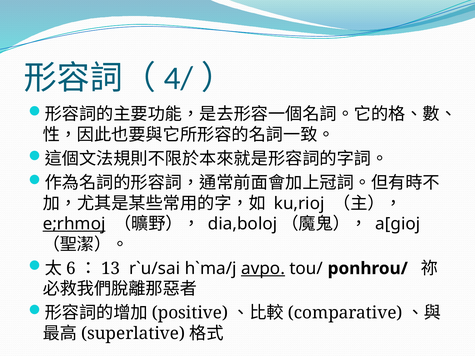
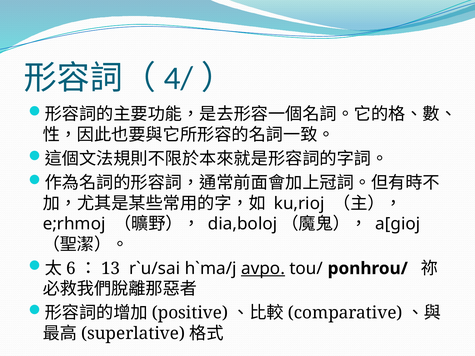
e;rhmoj underline: present -> none (74, 224)
